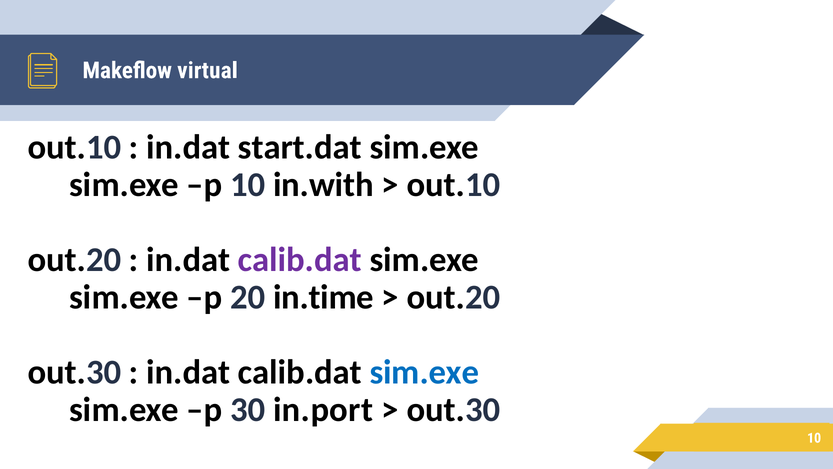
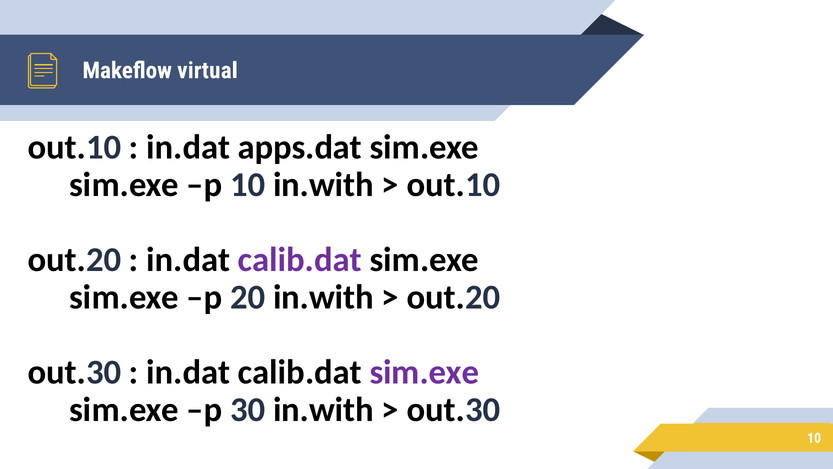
start.dat: start.dat -> apps.dat (300, 147)
20 in.time: in.time -> in.with (323, 297)
sim.exe colour: blue -> purple (424, 372)
30 in.port: in.port -> in.with (323, 409)
